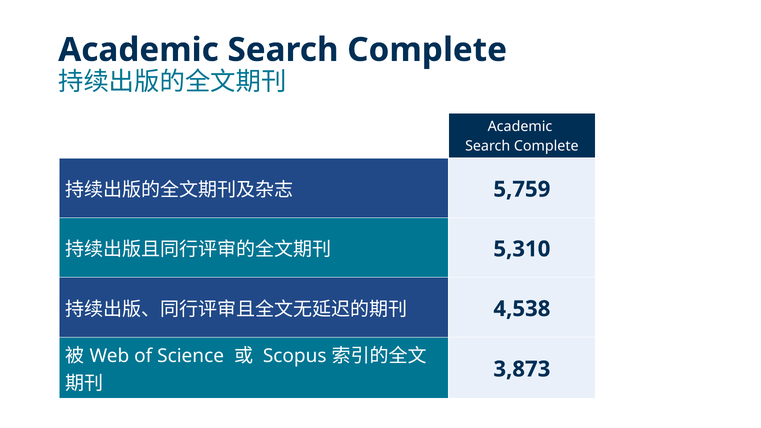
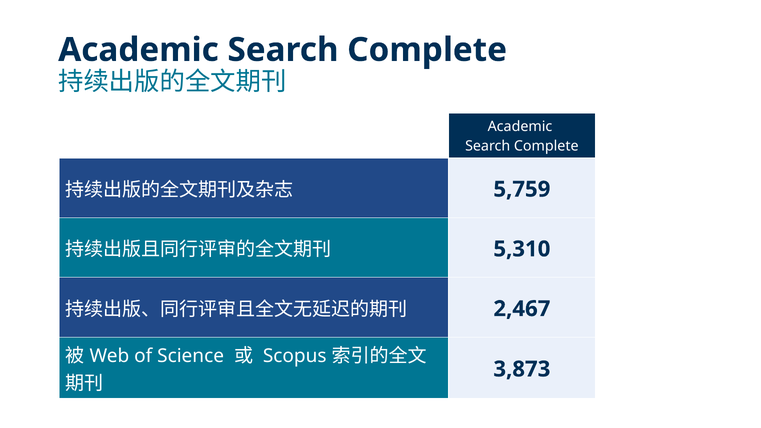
4,538: 4,538 -> 2,467 (522, 309)
